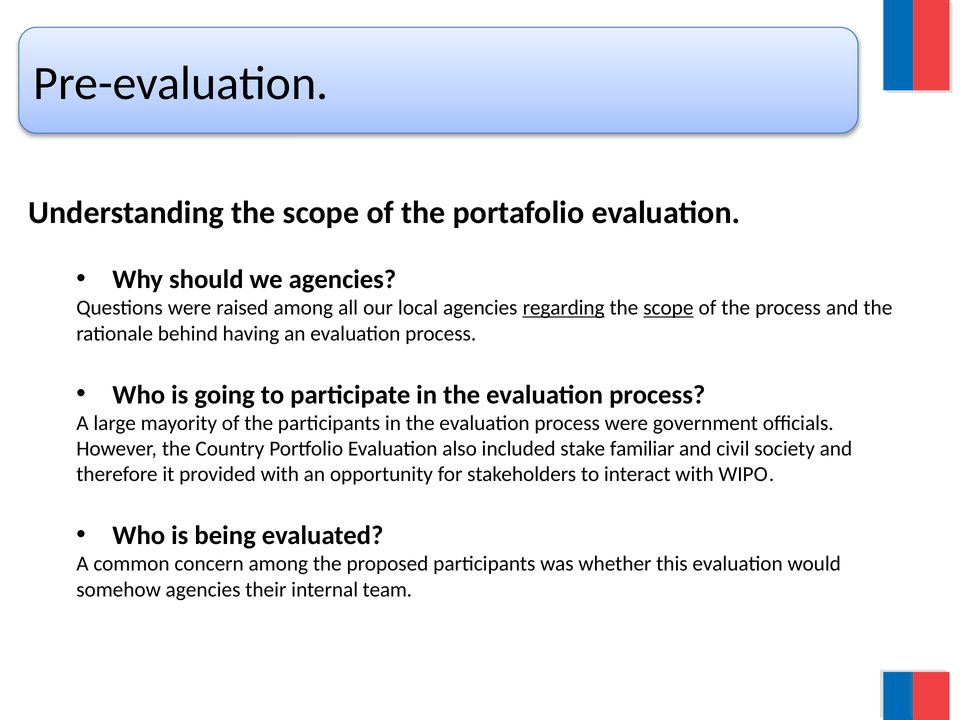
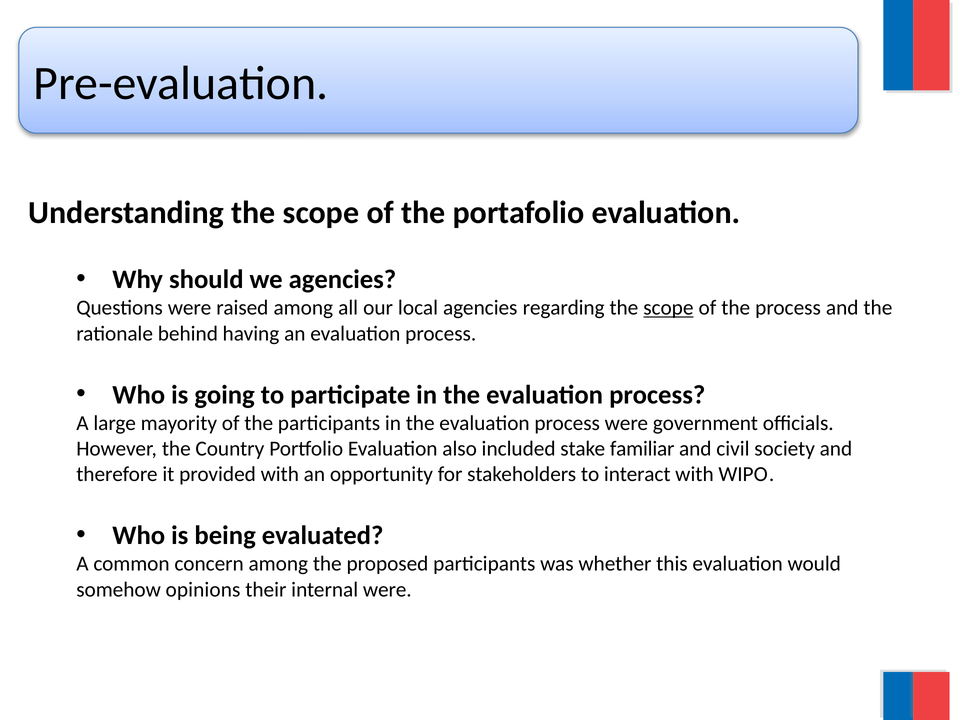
regarding underline: present -> none (564, 308)
somehow agencies: agencies -> opinions (203, 589)
internal team: team -> were (387, 589)
